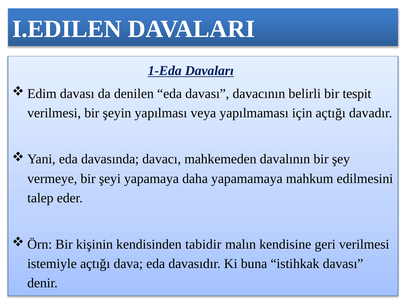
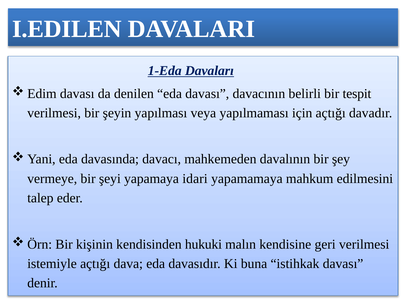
daha: daha -> idari (195, 179)
tabidir: tabidir -> hukuki (203, 245)
